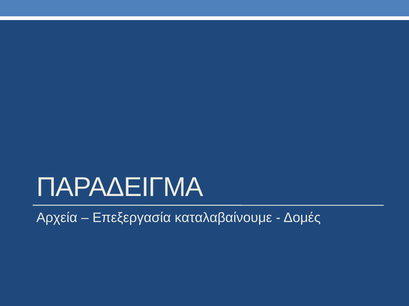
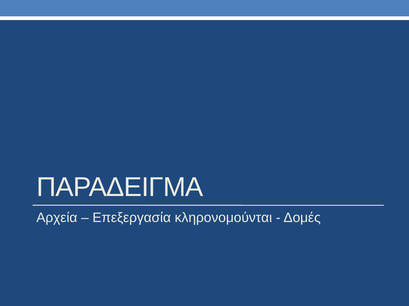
καταλαβαίνουμε: καταλαβαίνουμε -> κληρονομούνται (223, 218)
